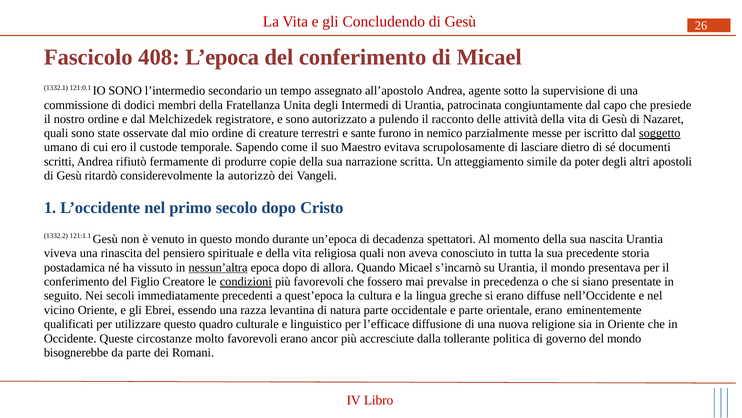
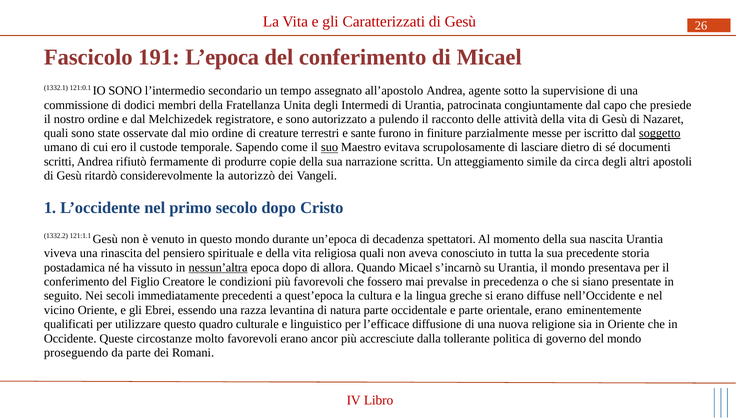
Concludendo: Concludendo -> Caratterizzati (384, 22)
408: 408 -> 191 (159, 57)
nemico: nemico -> finiture (445, 133)
suo underline: none -> present (330, 147)
poter: poter -> circa (587, 161)
condizioni underline: present -> none (246, 282)
bisognerebbe: bisognerebbe -> proseguendo (76, 353)
